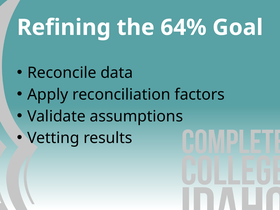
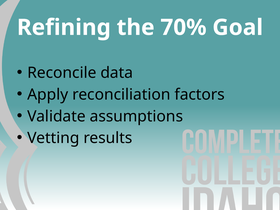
64%: 64% -> 70% (183, 27)
